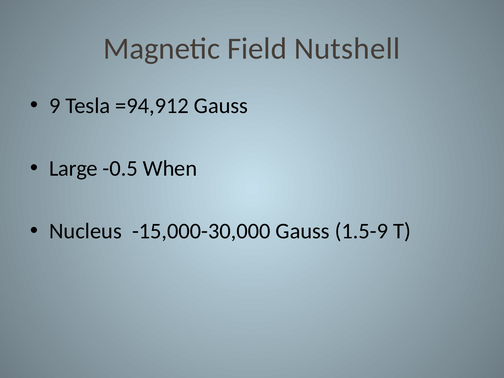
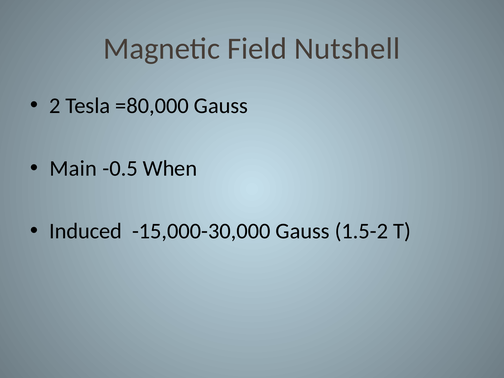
9: 9 -> 2 (55, 106)
=94,912: =94,912 -> =80,000 (152, 106)
Large: Large -> Main (73, 168)
Nucleus: Nucleus -> Induced (86, 231)
1.5-9: 1.5-9 -> 1.5-2 (361, 231)
